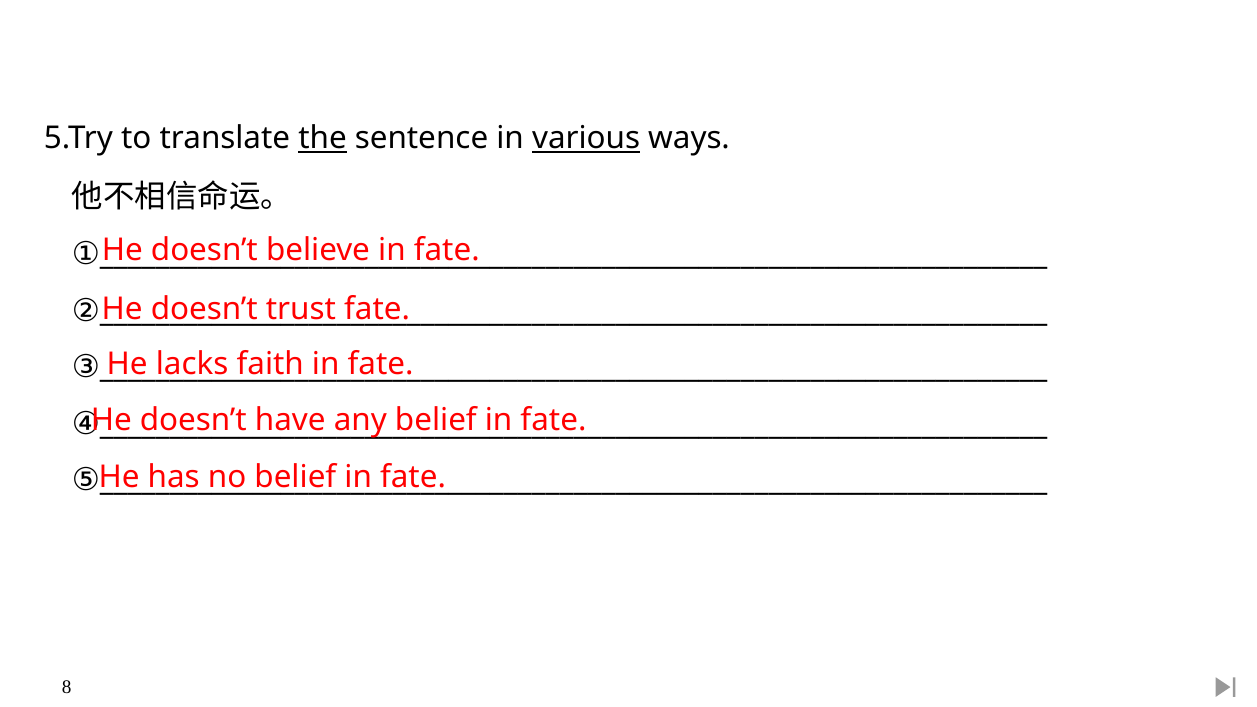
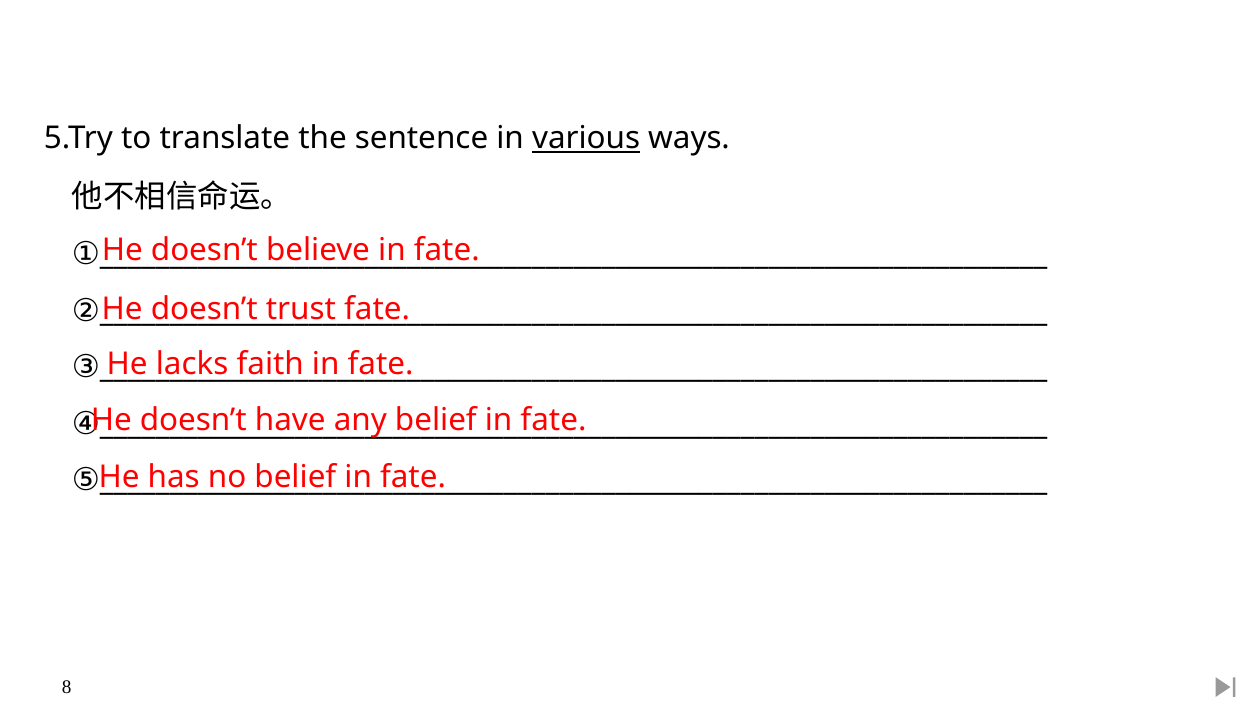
the underline: present -> none (323, 138)
